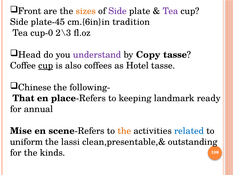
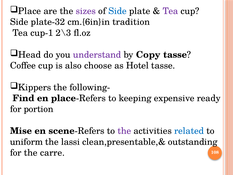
Front: Front -> Place (30, 11)
sizes colour: orange -> purple (86, 11)
Side colour: purple -> blue (117, 11)
plate-45: plate-45 -> plate-32 (48, 22)
cup-0: cup-0 -> cup-1 (42, 33)
cup underline: present -> none (46, 65)
coffees: coffees -> choose (98, 65)
Chinese: Chinese -> Kippers (35, 87)
That: That -> Find (24, 98)
landmark: landmark -> expensive (174, 98)
annual: annual -> portion (39, 109)
the colour: orange -> purple (124, 131)
kinds: kinds -> carre (52, 153)
